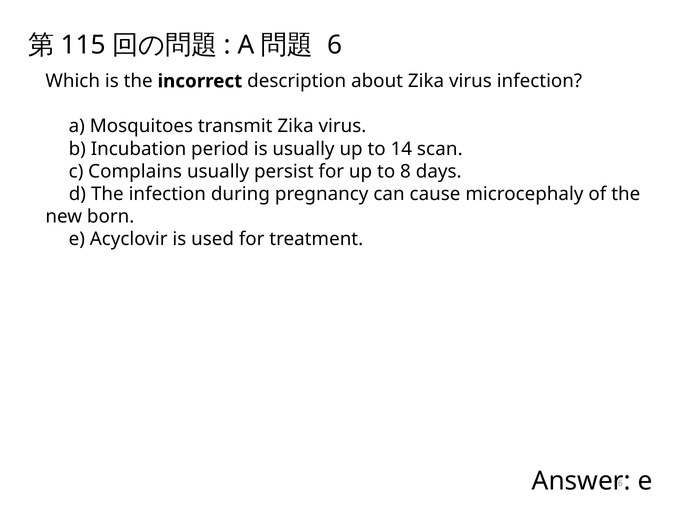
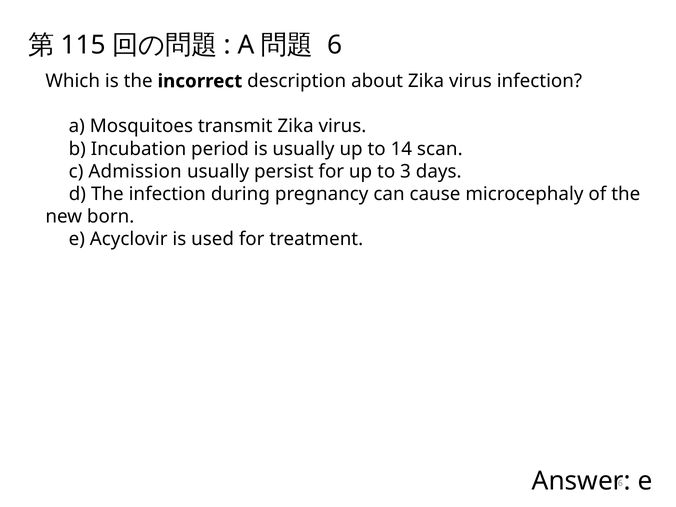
Complains: Complains -> Admission (135, 171)
8: 8 -> 3 (405, 171)
